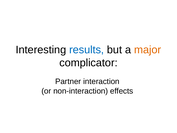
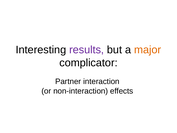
results colour: blue -> purple (87, 50)
